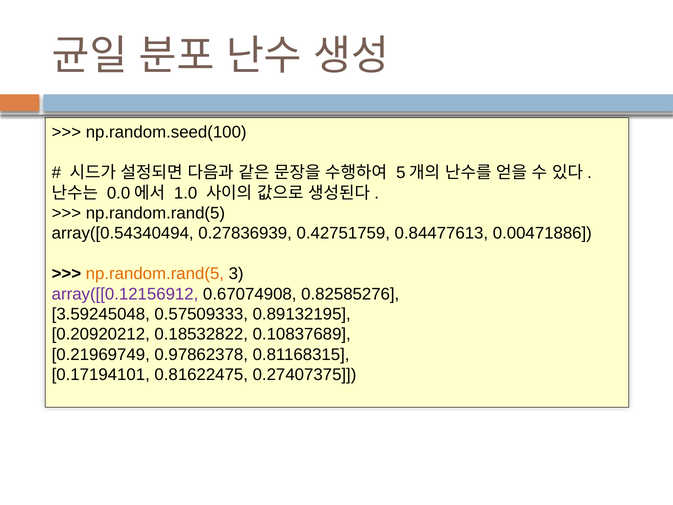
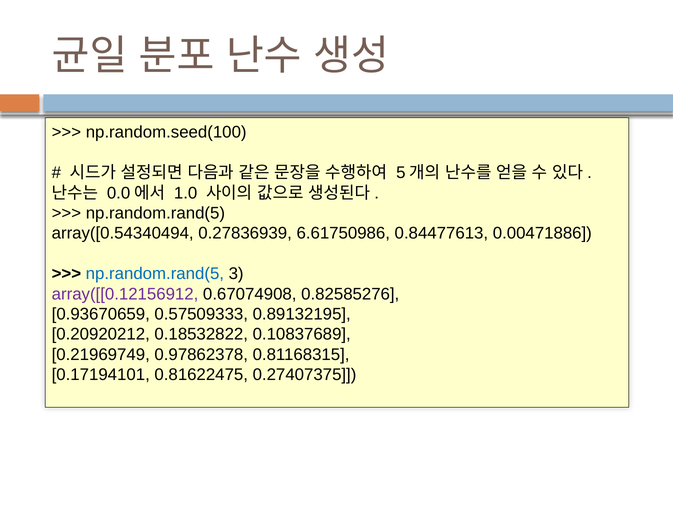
0.42751759: 0.42751759 -> 6.61750986 (343, 233)
np.random.rand(5 colour: orange -> blue (155, 274)
3.59245048: 3.59245048 -> 0.93670659 (101, 314)
